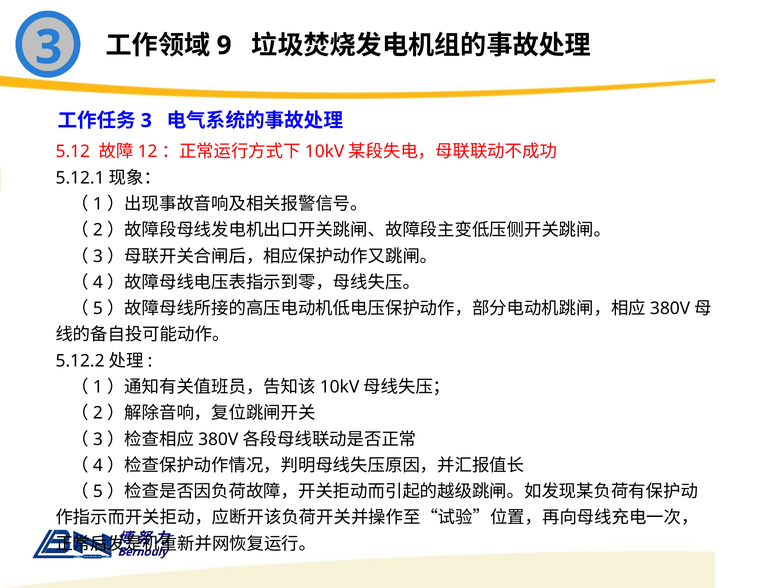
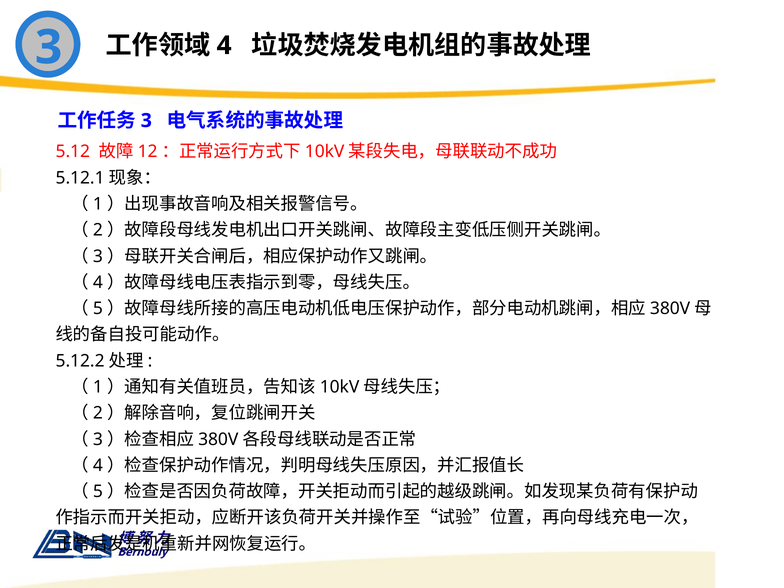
9: 9 -> 4 (224, 45)
